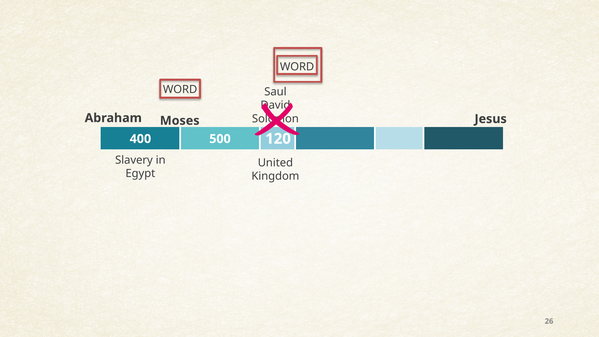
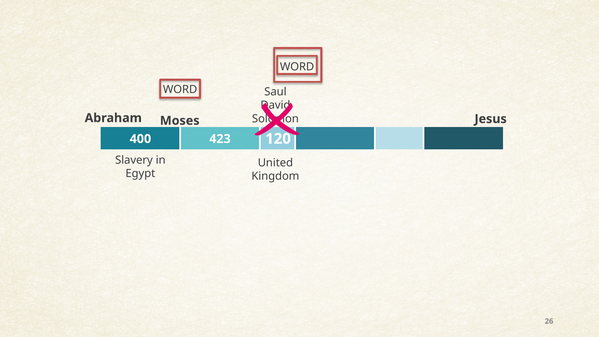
500: 500 -> 423 (220, 139)
